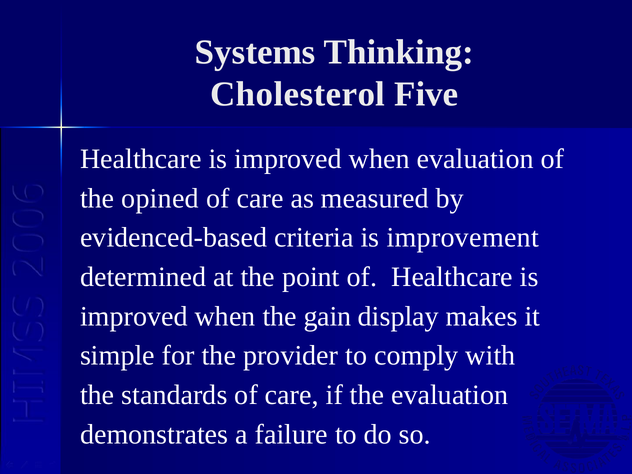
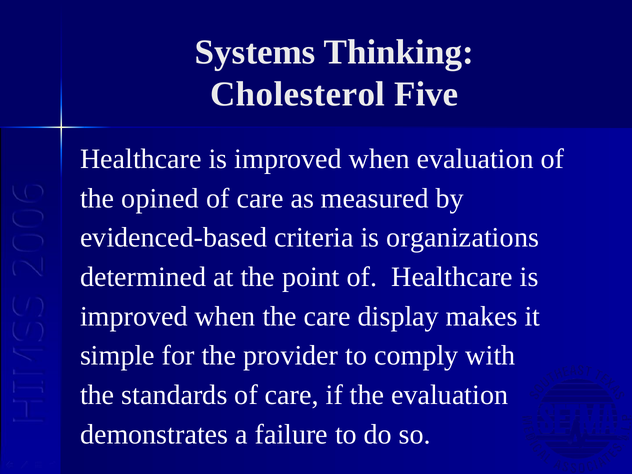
improvement: improvement -> organizations (463, 238)
the gain: gain -> care (327, 316)
